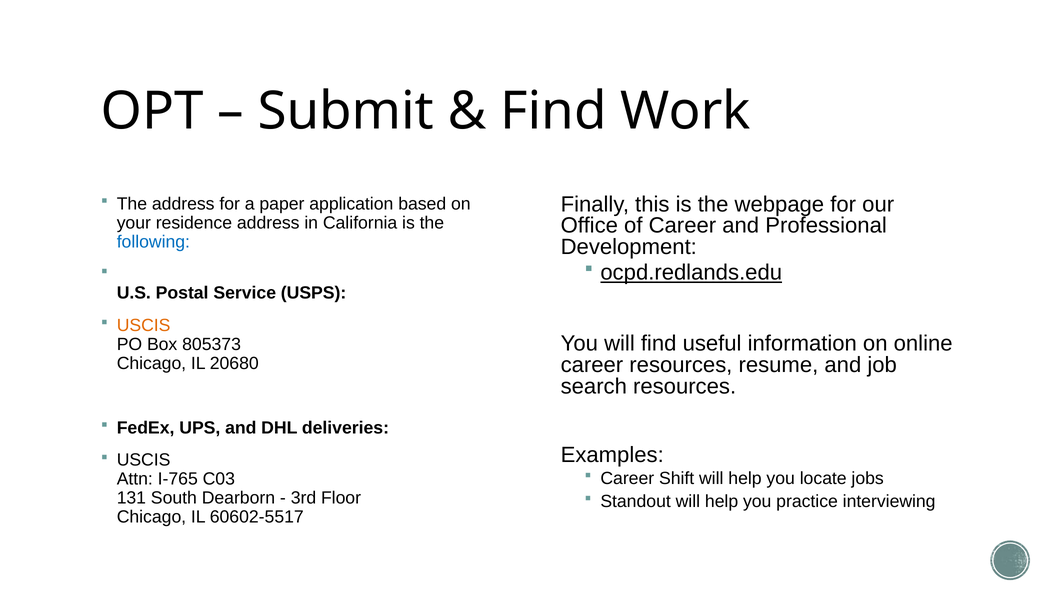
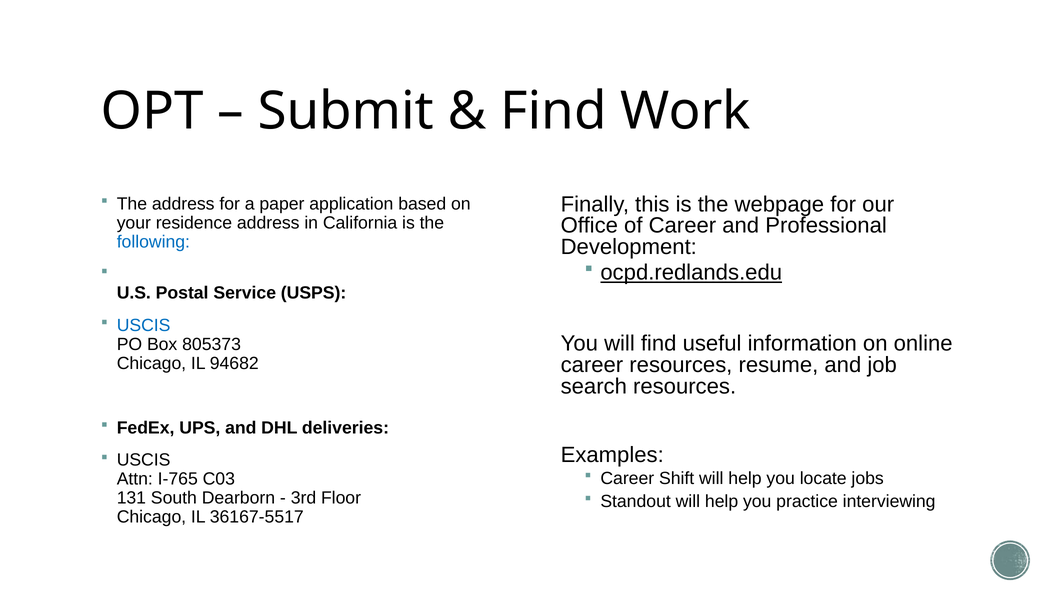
USCIS colour: orange -> blue (144, 326)
20680: 20680 -> 94682 (234, 364)
60602-5517: 60602-5517 -> 36167-5517 (257, 518)
